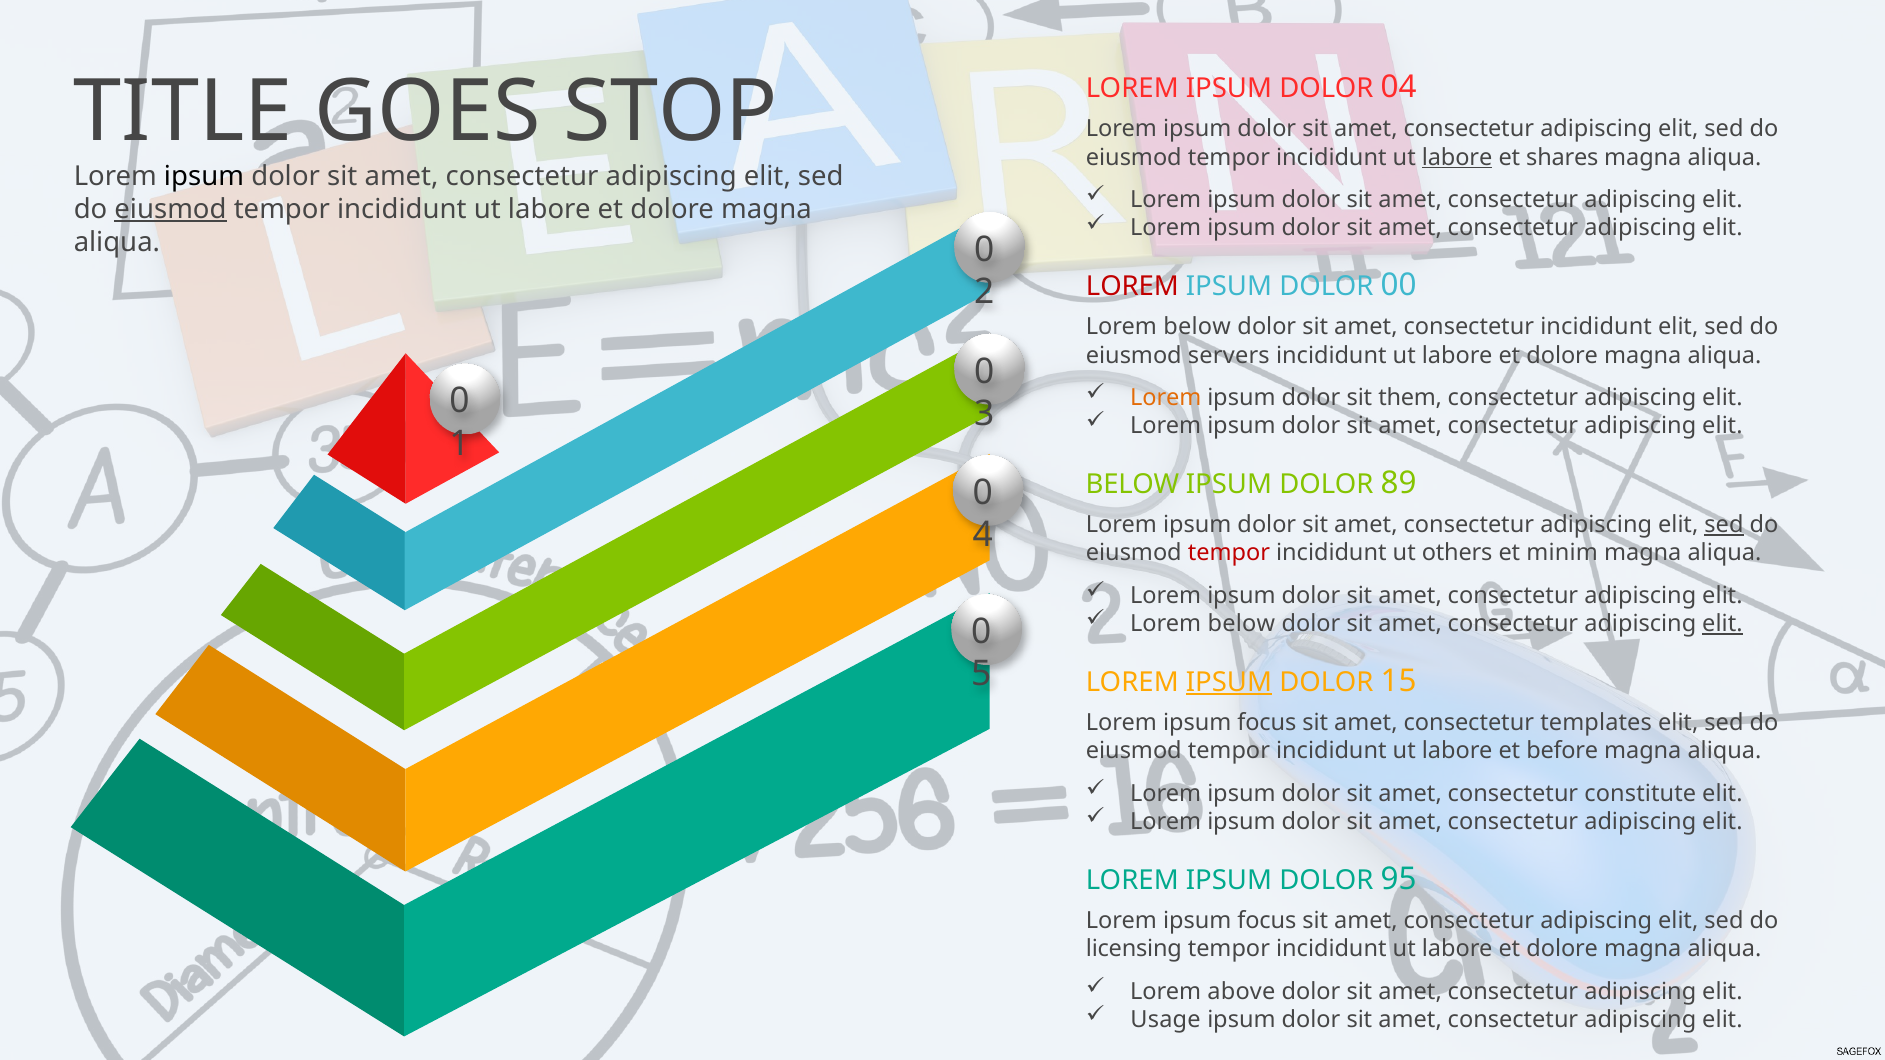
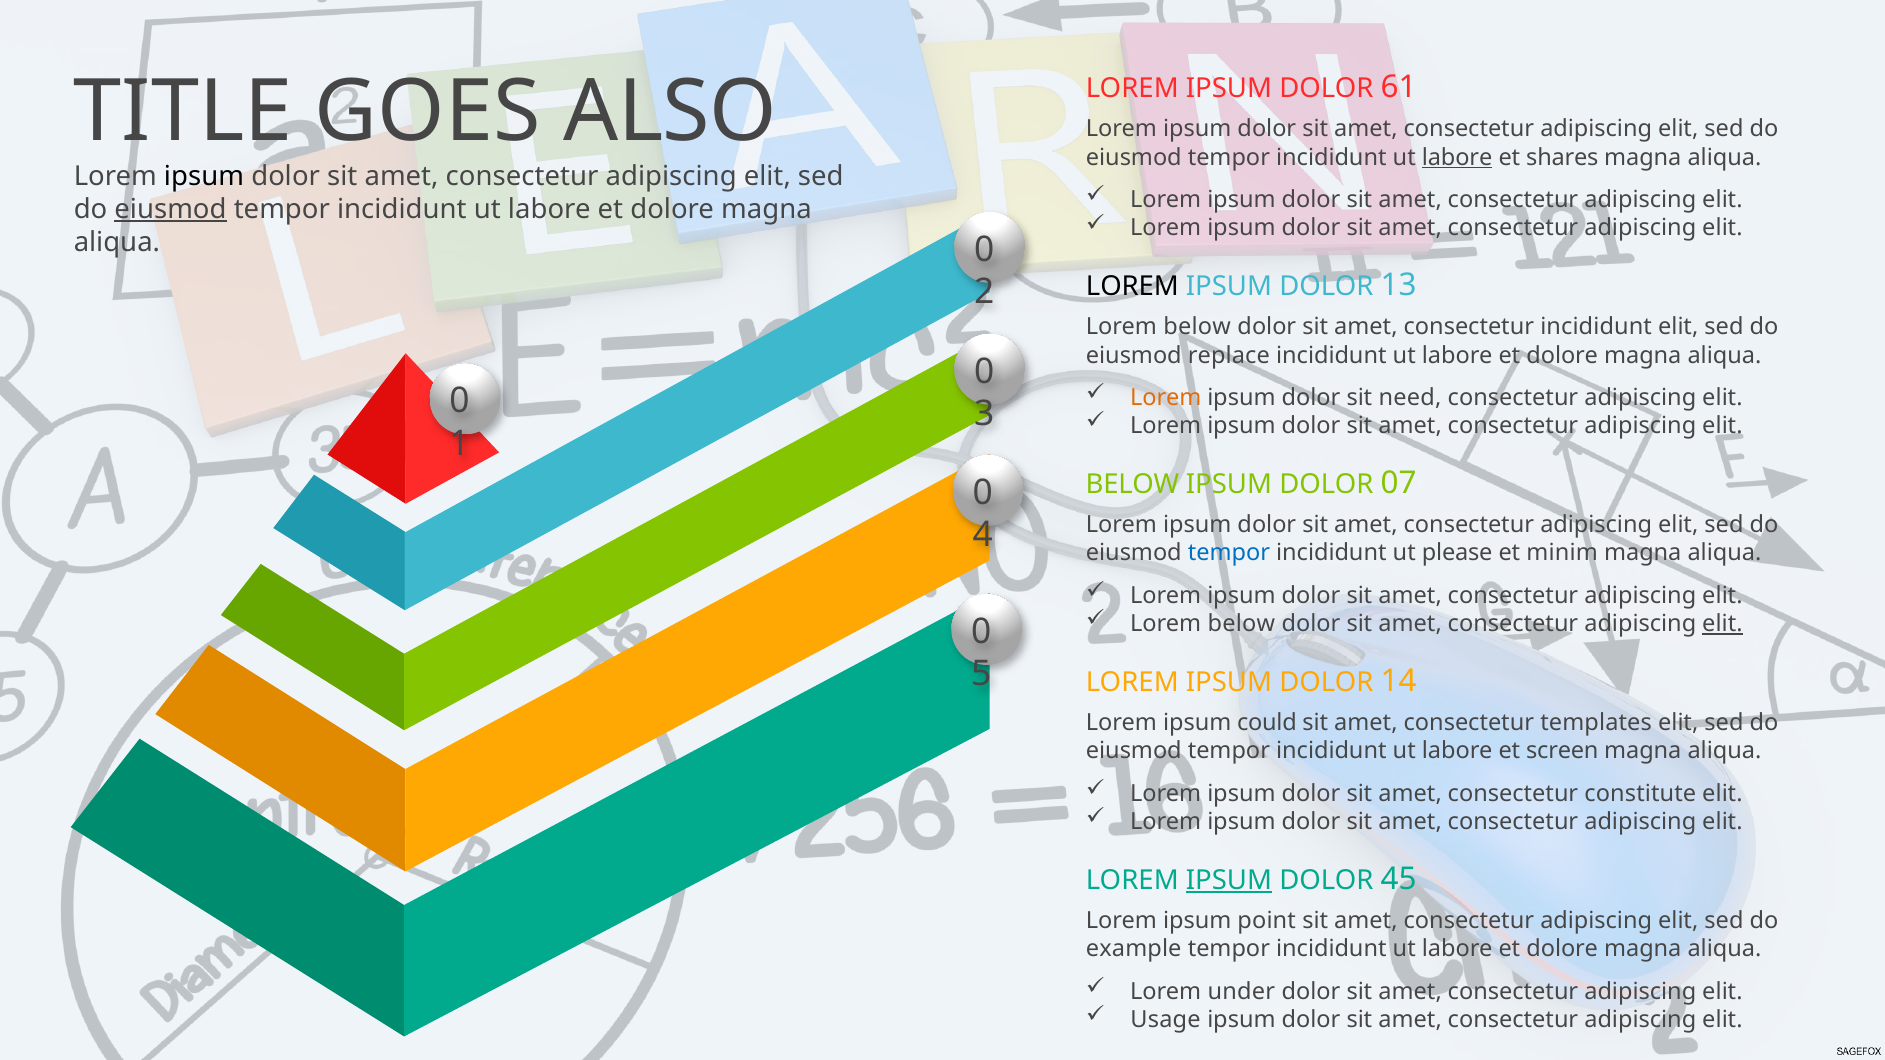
04: 04 -> 61 (1399, 87)
STOP: STOP -> ALSO (670, 112)
LOREM colour: red -> black (1132, 287)
00: 00 -> 13 (1399, 285)
servers: servers -> replace (1229, 355)
them: them -> need (1410, 398)
89: 89 -> 07 (1399, 483)
sed underline: present -> none (1724, 525)
tempor colour: red -> blue (1229, 553)
others: others -> please (1457, 553)
IPSUM underline: present -> none (1229, 682)
15: 15 -> 14 (1399, 681)
focus: focus -> could (1267, 723)
before: before -> screen (1562, 751)
IPSUM underline: none -> present (1229, 880)
95: 95 -> 45 (1399, 879)
focus: focus -> point (1267, 921)
licensing: licensing -> example (1134, 949)
above: above -> under (1241, 992)
